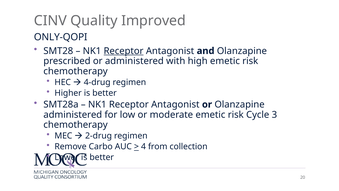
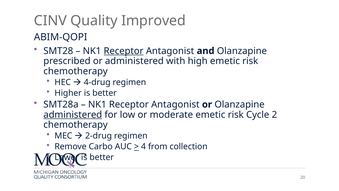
ONLY-QOPI: ONLY-QOPI -> ABIM-QOPI (61, 37)
administered underline: none -> present (73, 114)
3: 3 -> 2 (274, 114)
